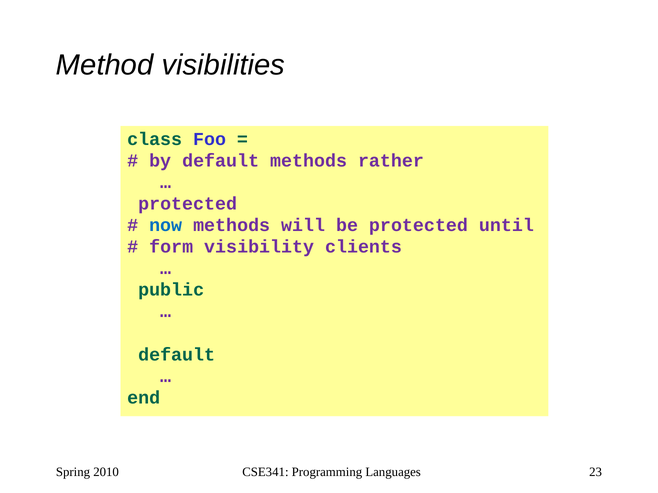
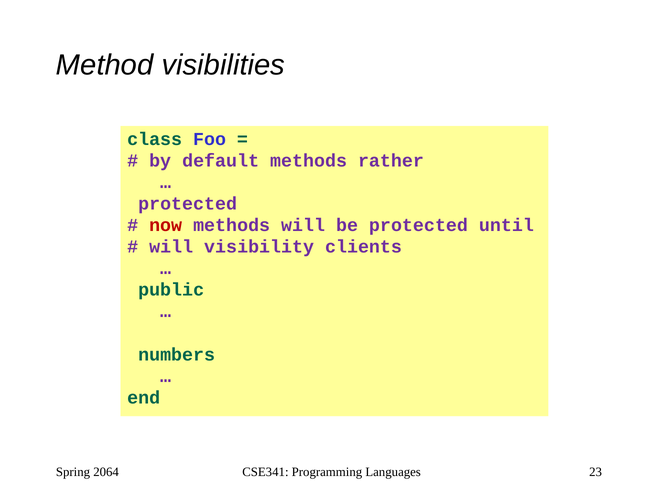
now colour: blue -> red (166, 225)
form: form -> will (171, 247)
default: default -> numbers (177, 355)
2010: 2010 -> 2064 (106, 472)
